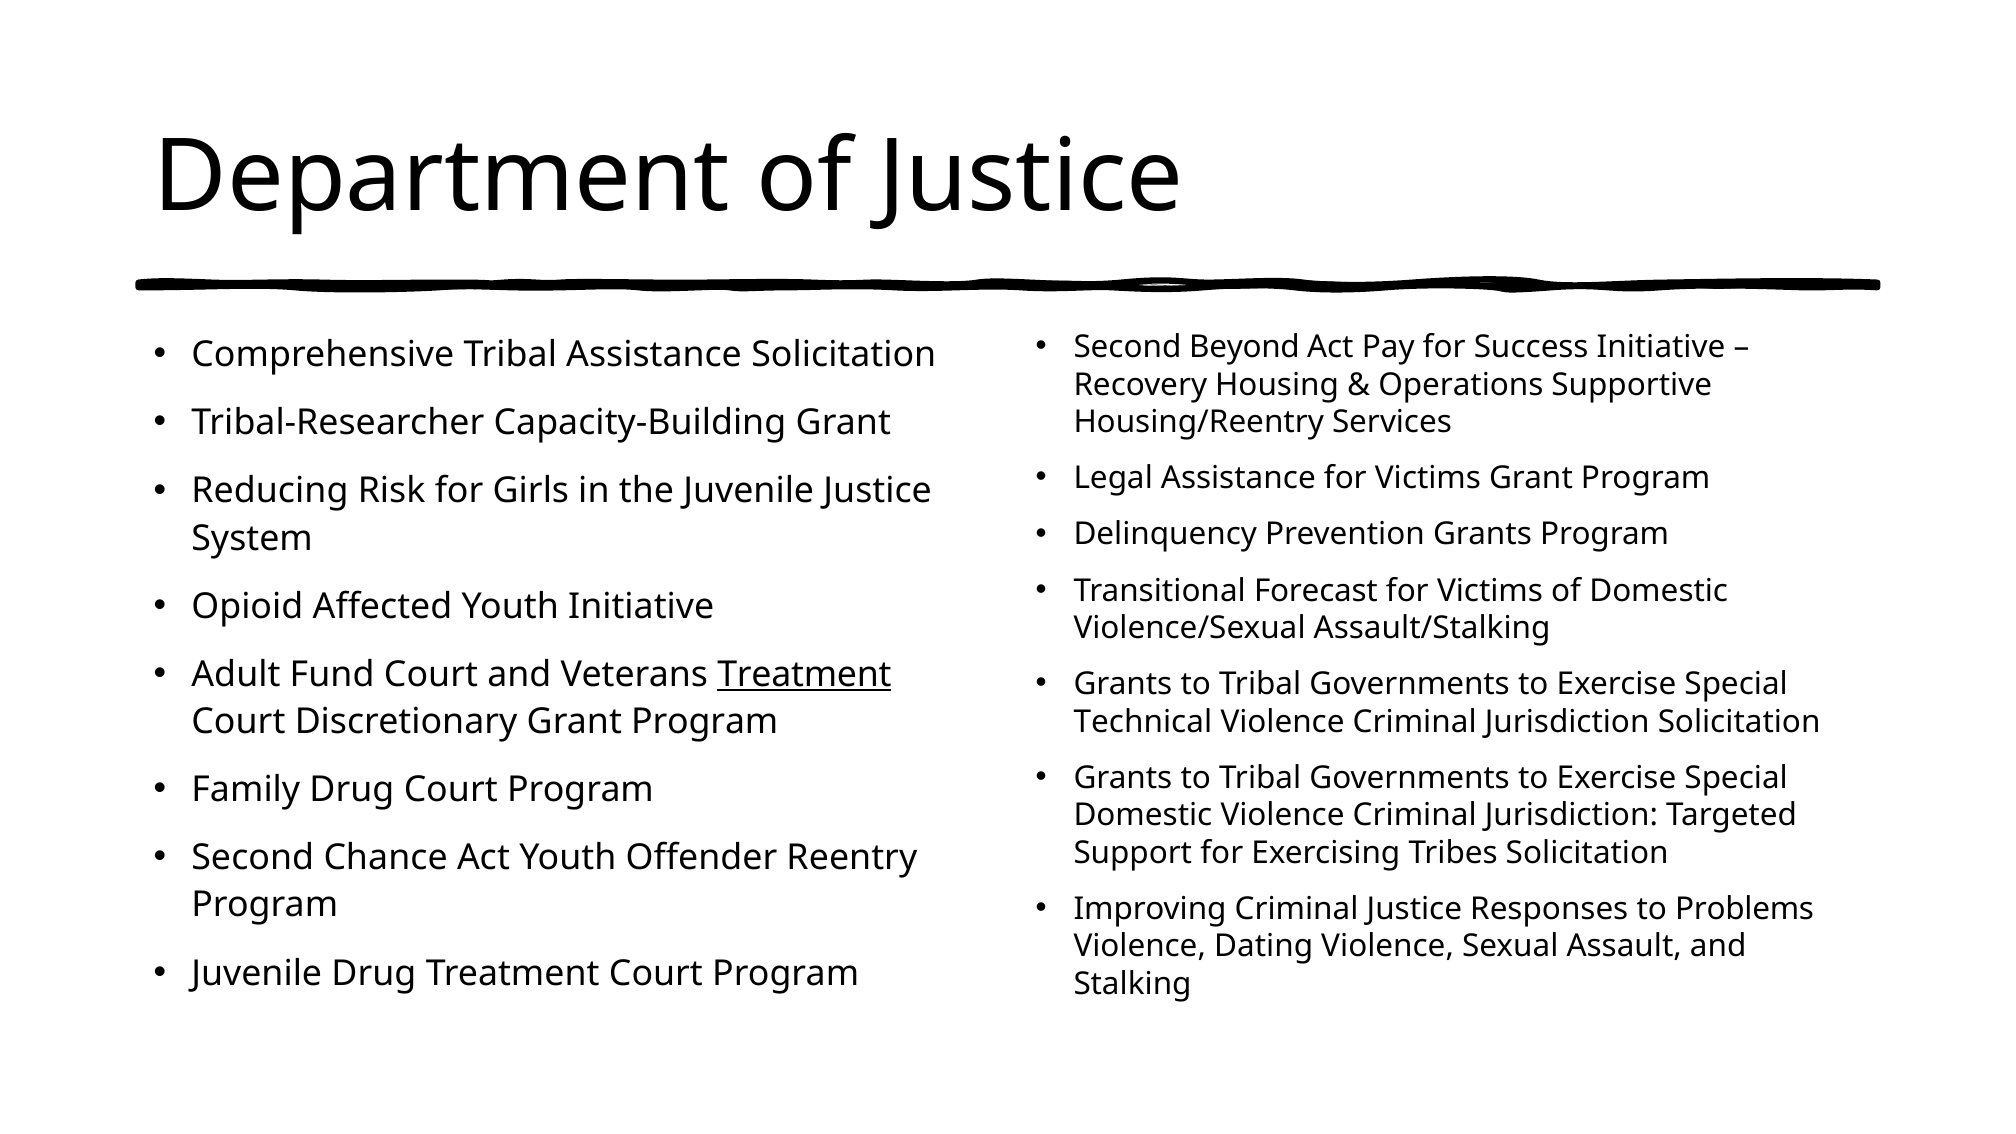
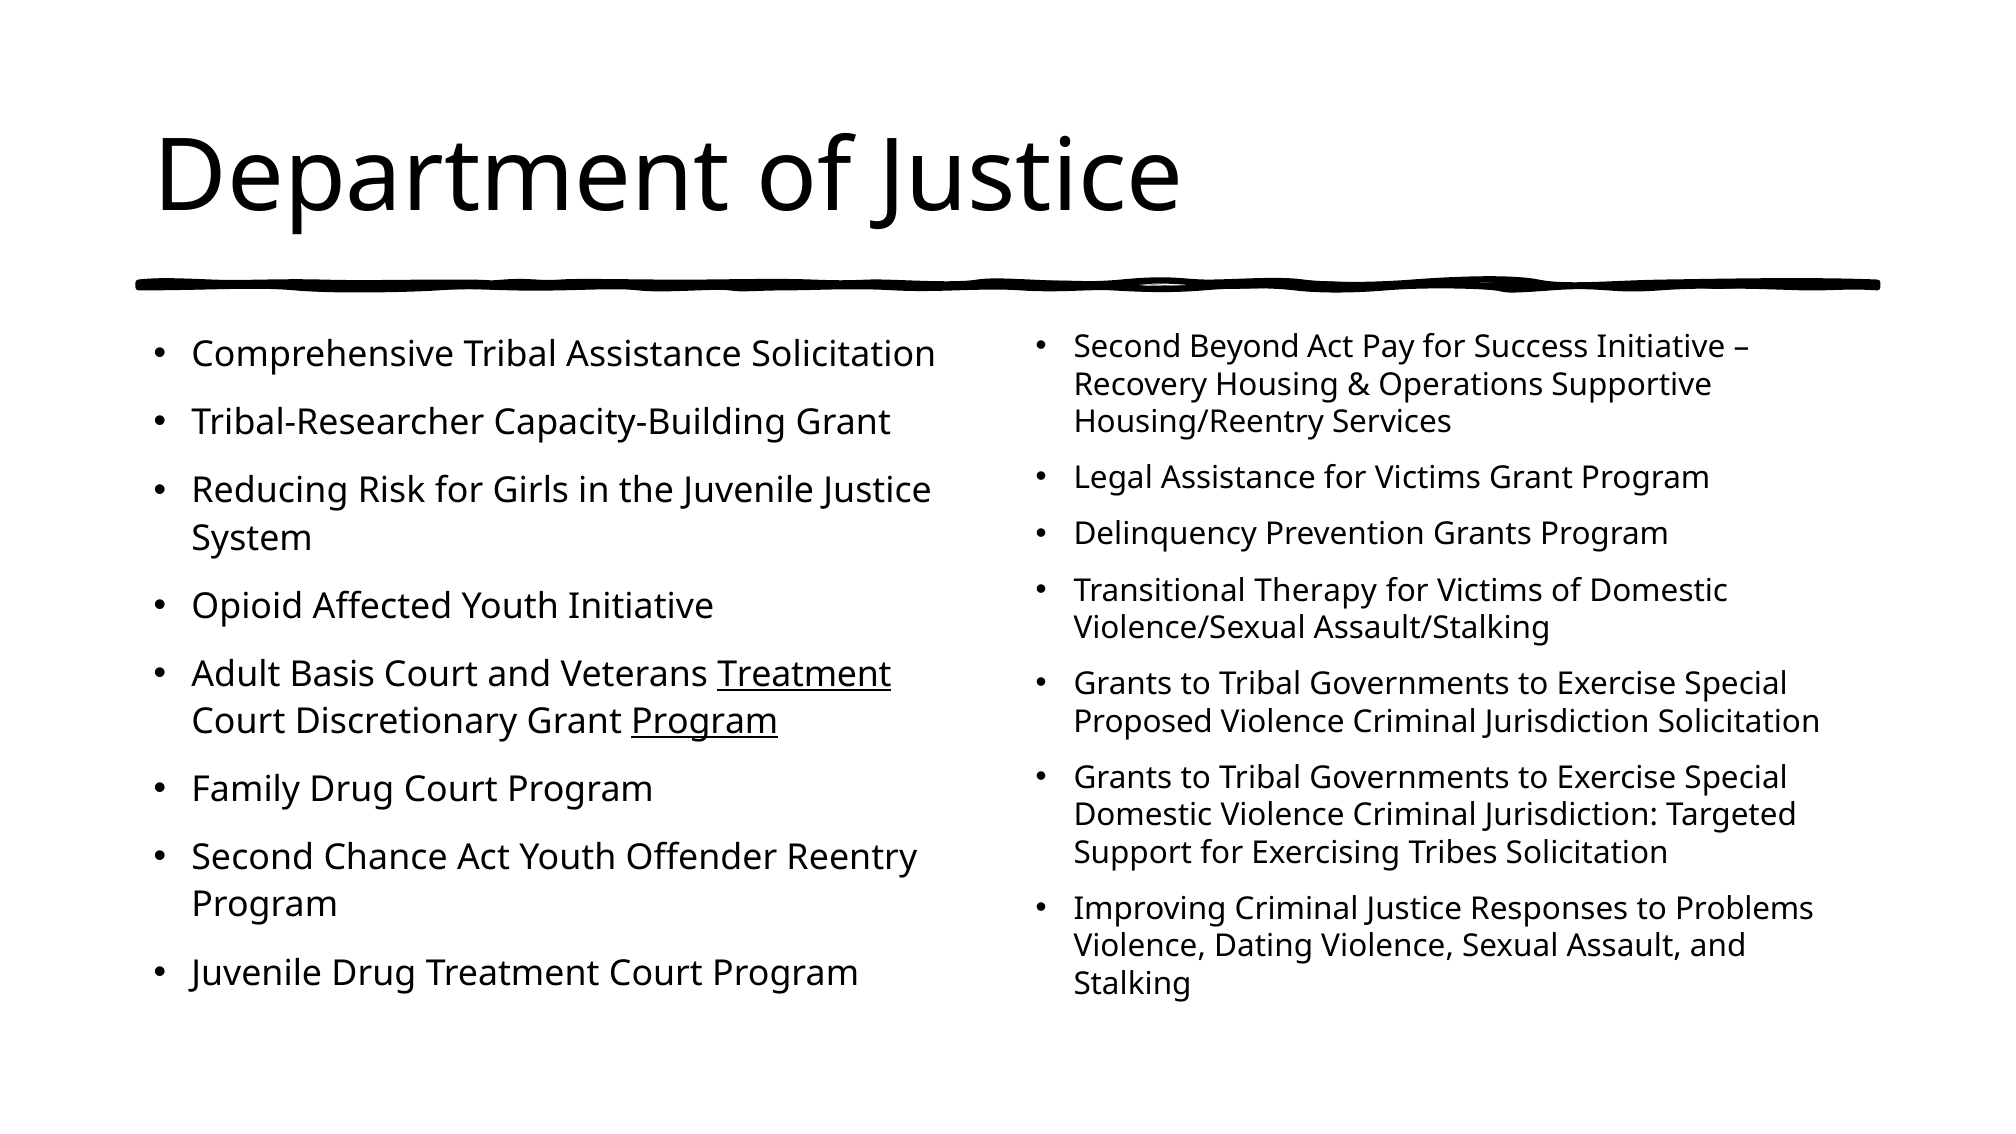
Forecast: Forecast -> Therapy (1316, 591)
Fund: Fund -> Basis (332, 675)
Program underline: none -> present (705, 722)
Technical: Technical -> Proposed (1143, 722)
